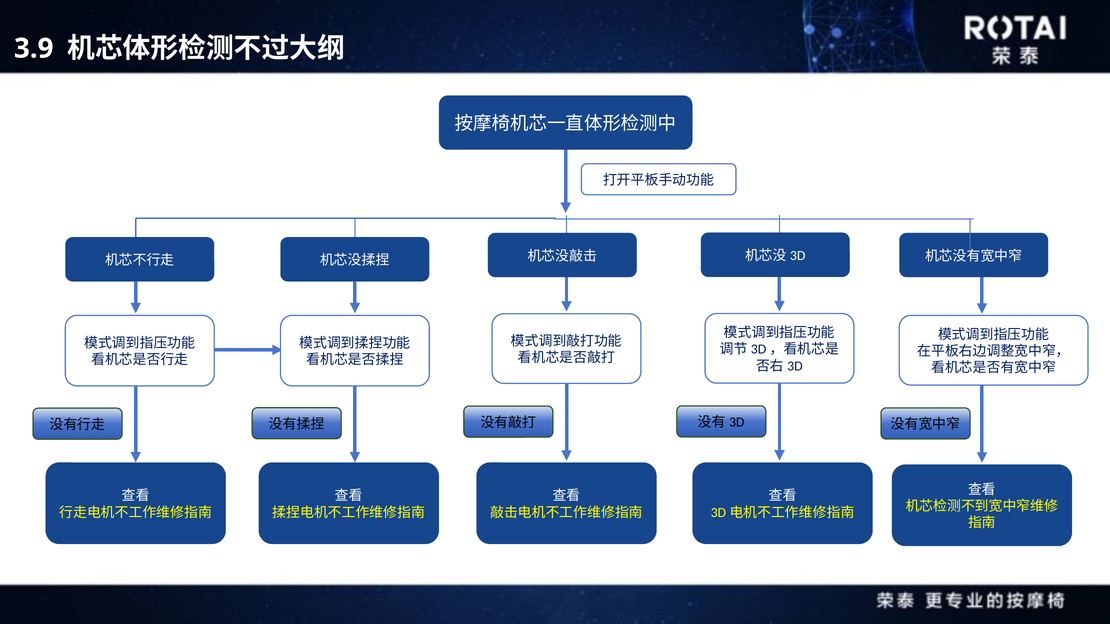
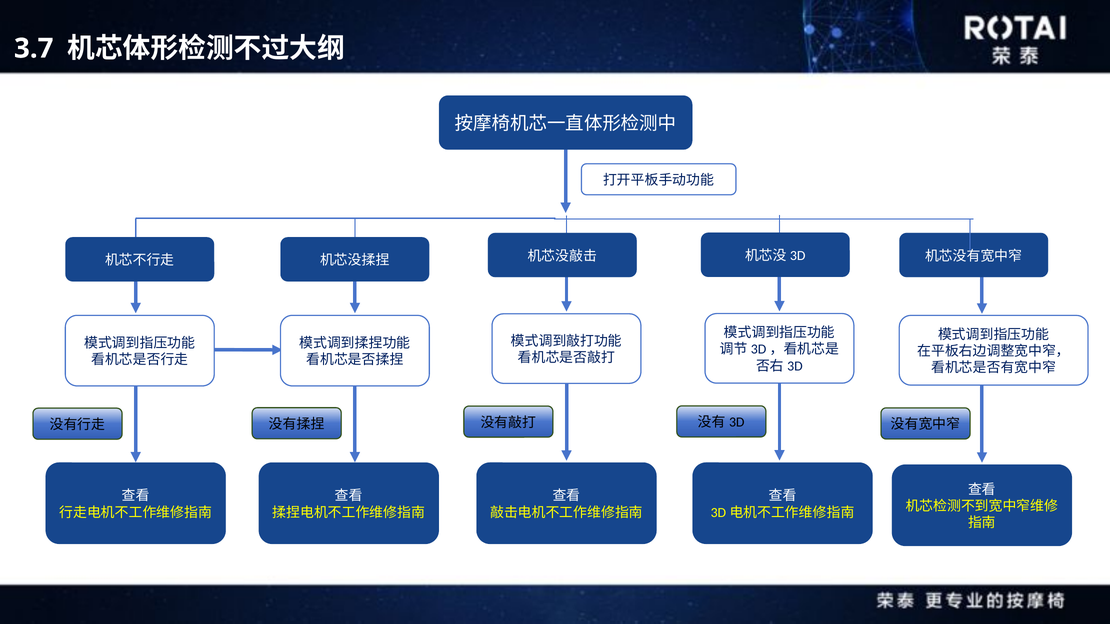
3.9: 3.9 -> 3.7 (34, 48)
